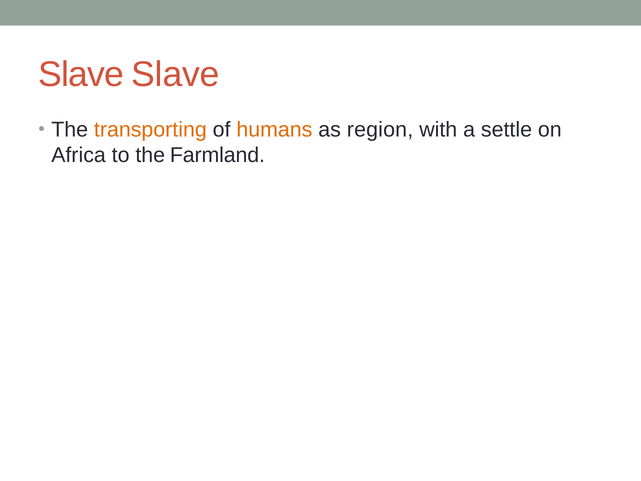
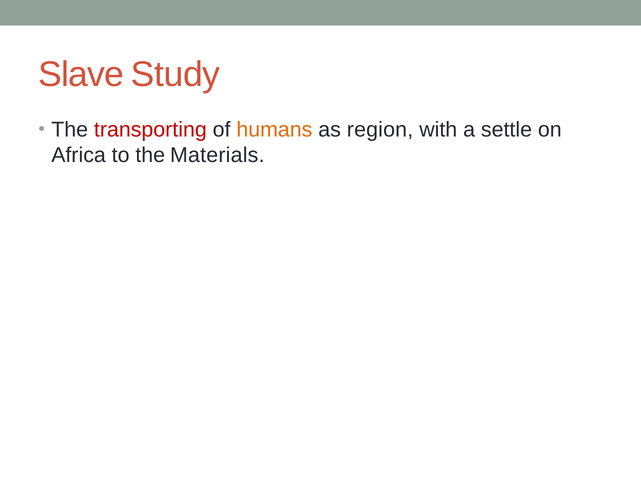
Slave Slave: Slave -> Study (175, 75)
transporting colour: orange -> red (150, 130)
Farmland: Farmland -> Materials (217, 155)
